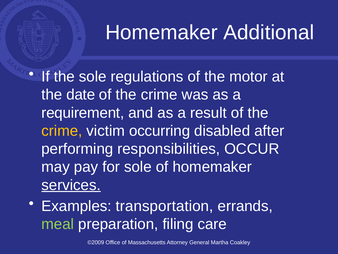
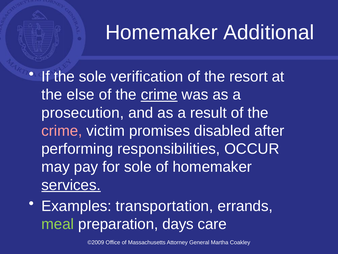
regulations: regulations -> verification (147, 77)
motor: motor -> resort (248, 77)
date: date -> else (81, 95)
crime underline: none -> present (159, 95)
requirement: requirement -> prosecution (83, 113)
crime colour: yellow -> pink (62, 131)
occurring: occurring -> promises (160, 131)
filing: filing -> days (178, 224)
